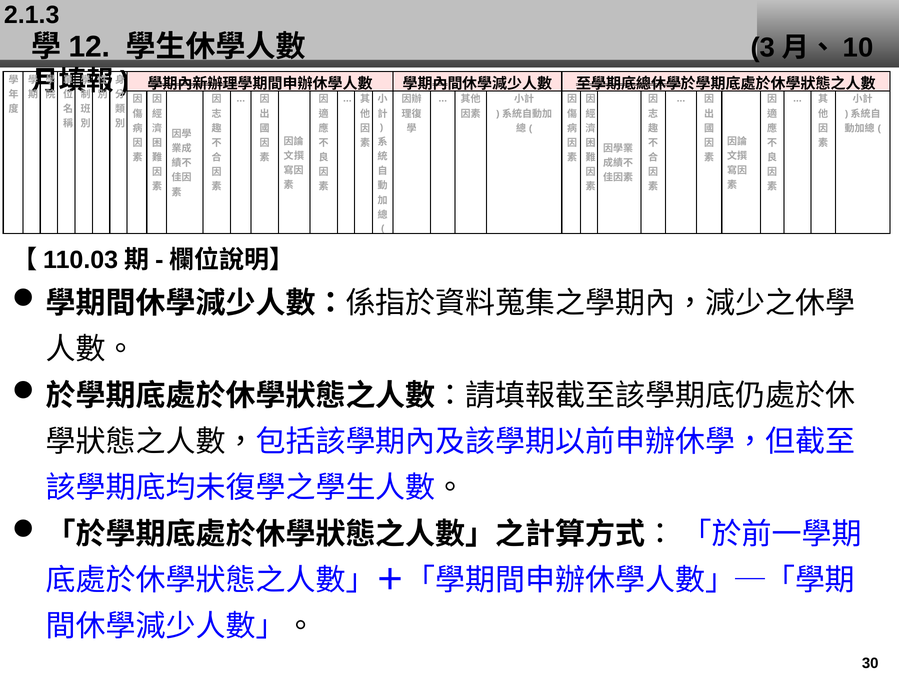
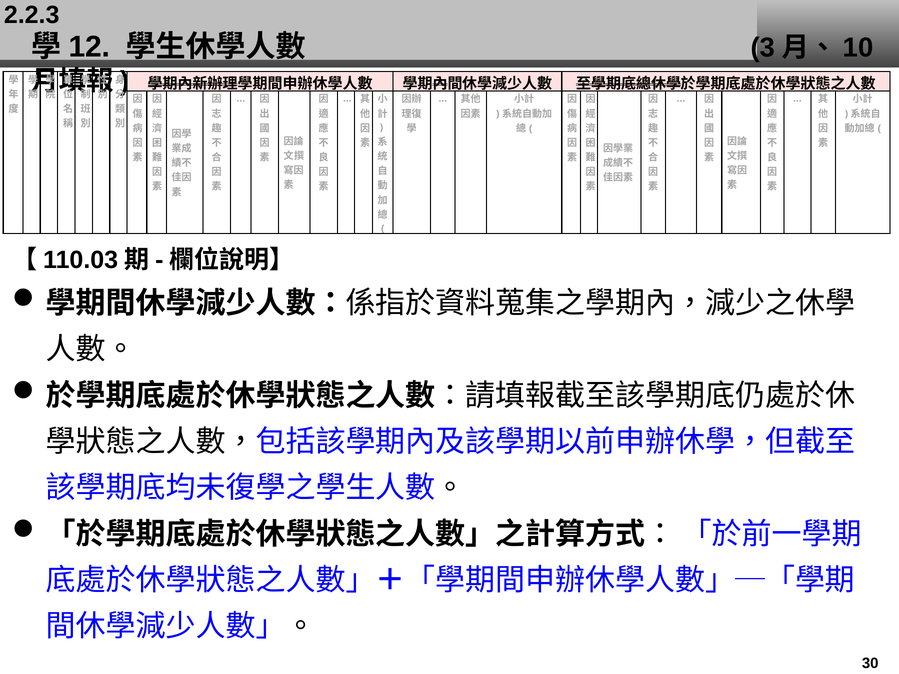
2.1.3: 2.1.3 -> 2.2.3 (32, 15)
